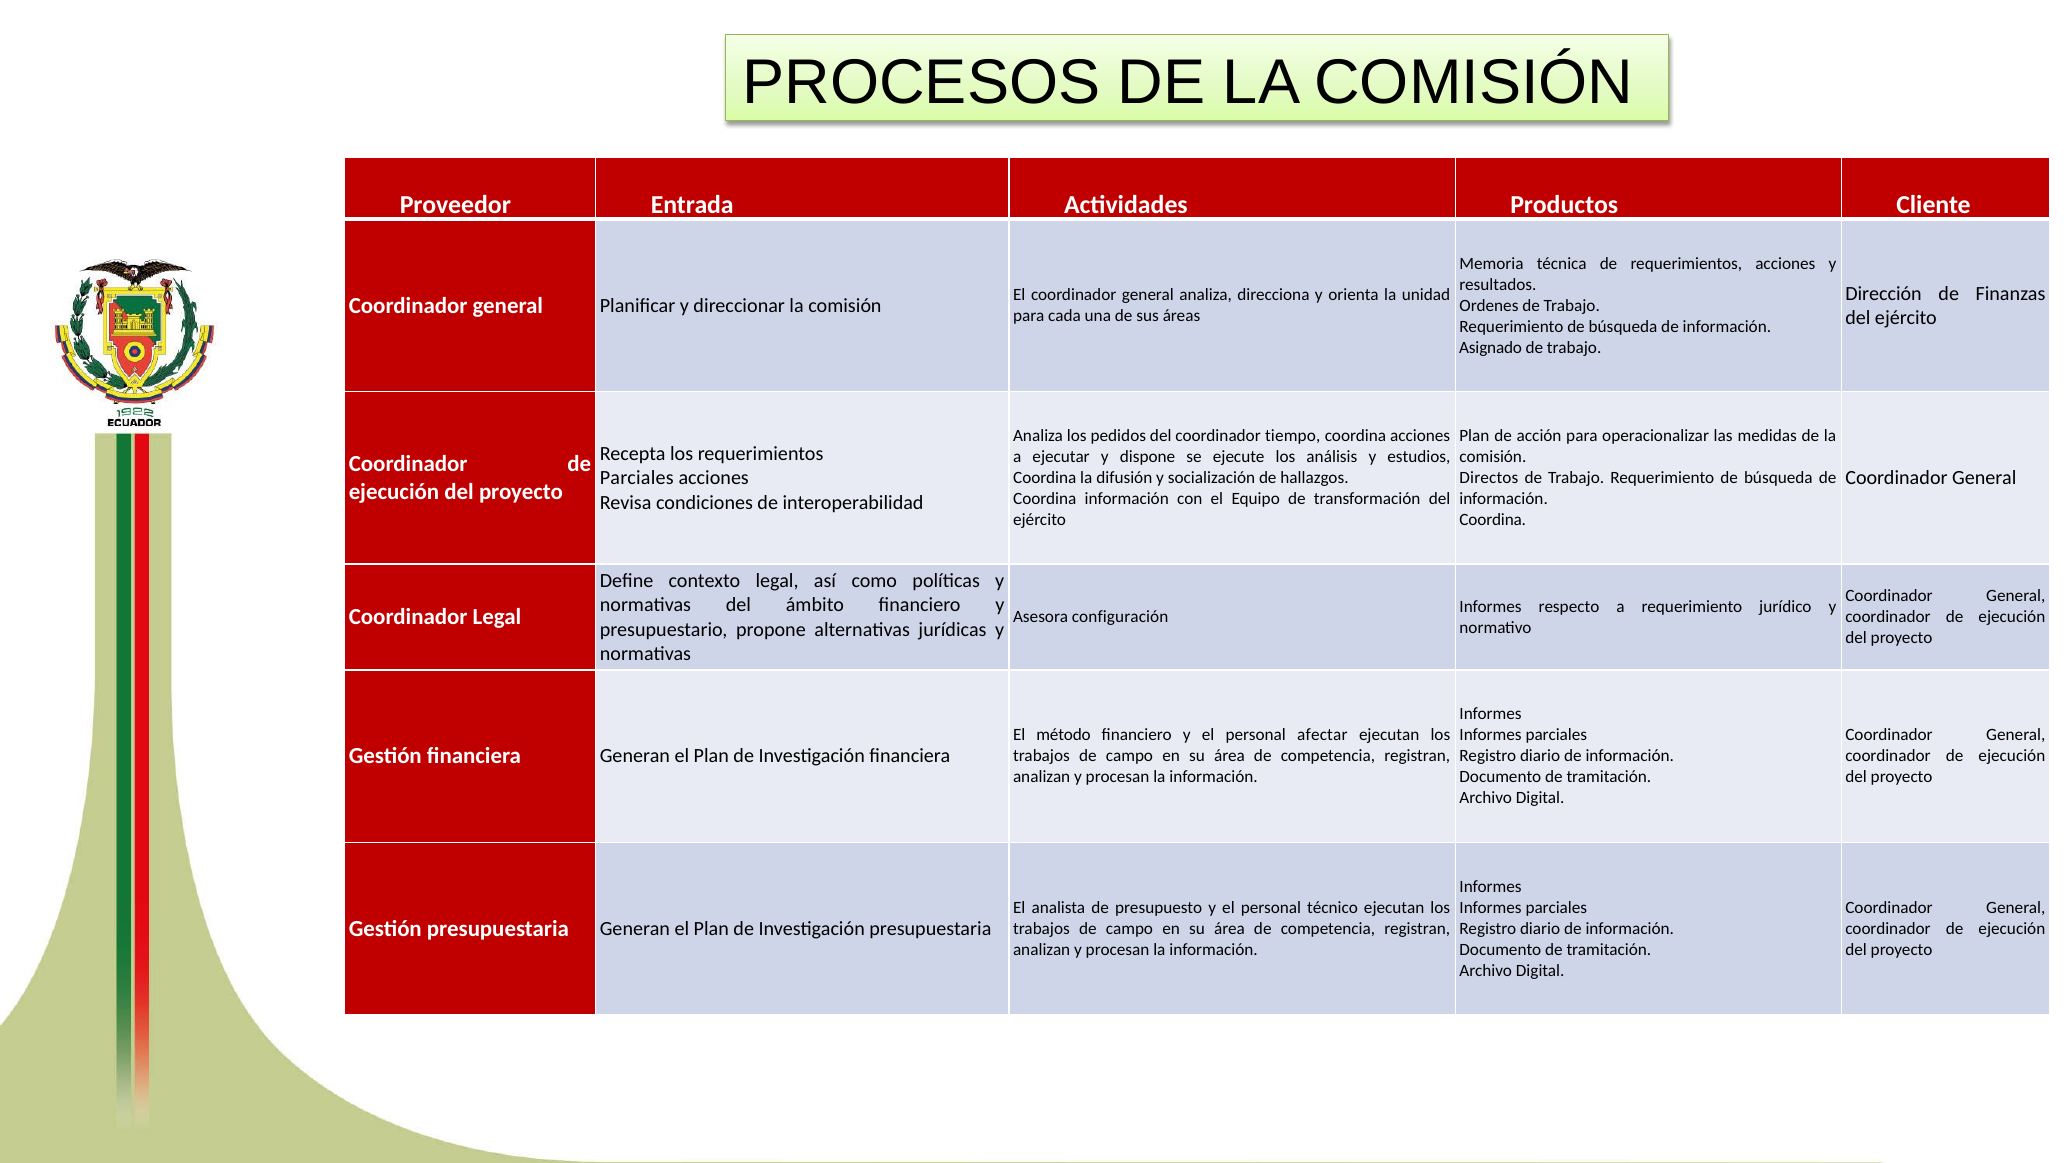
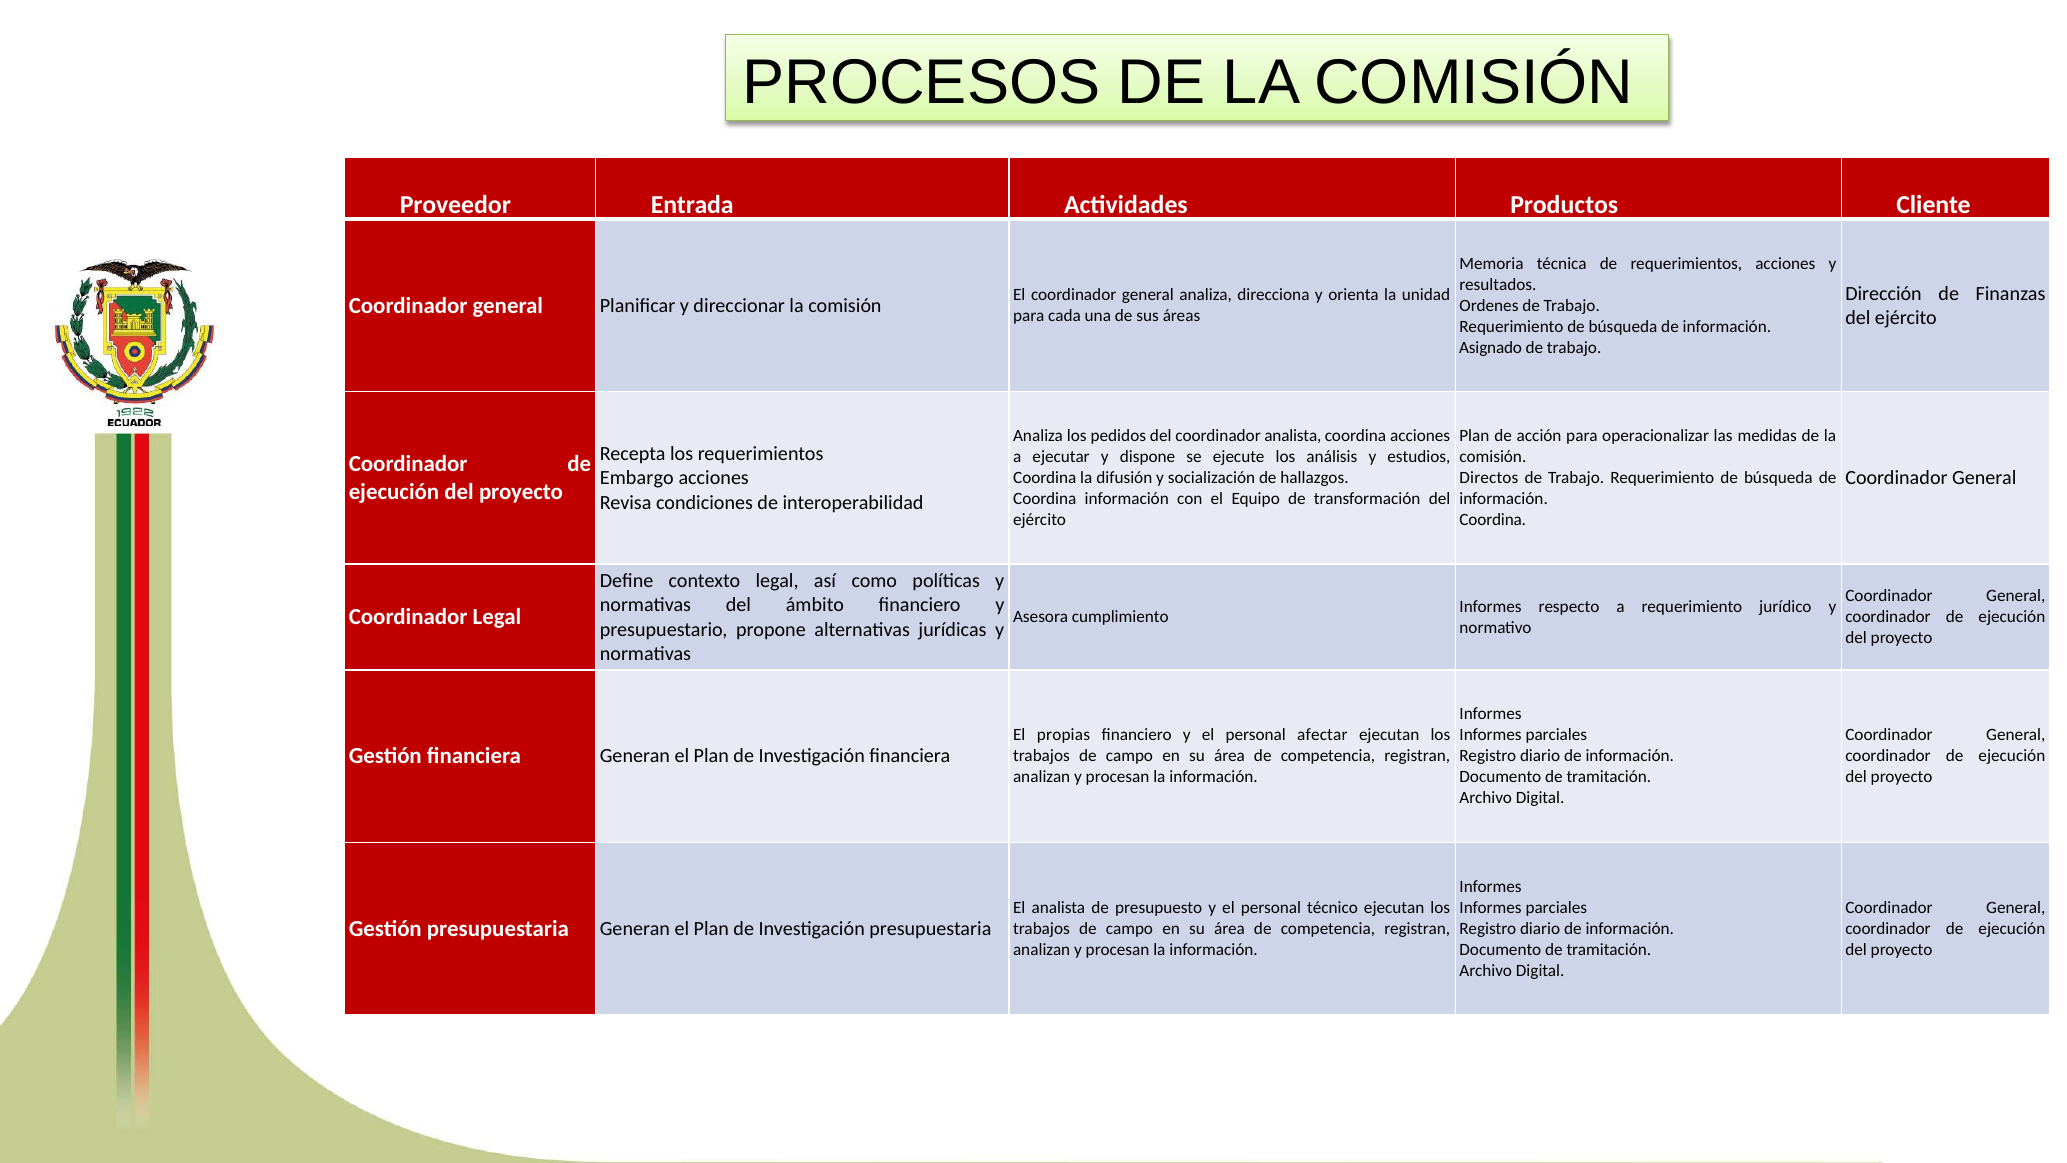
coordinador tiempo: tiempo -> analista (1293, 436)
Parciales: Parciales -> Embargo (637, 478)
configuración: configuración -> cumplimiento (1120, 617)
método: método -> propias (1063, 735)
